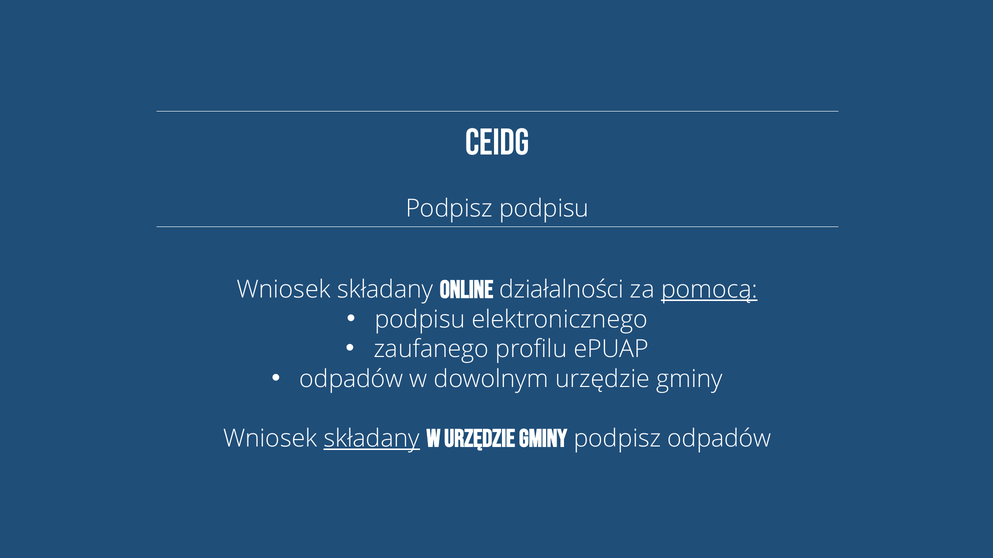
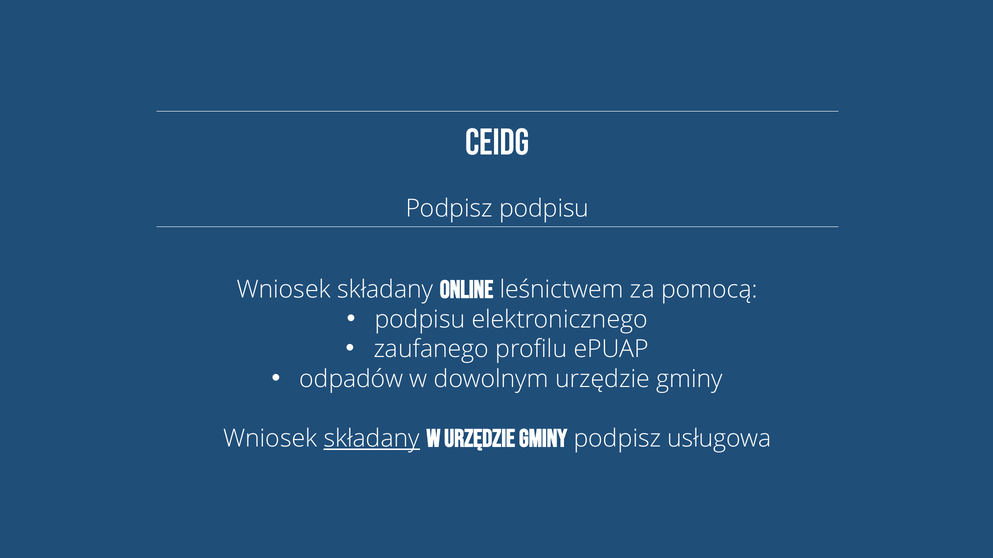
działalności: działalności -> leśnictwem (562, 290)
pomocą underline: present -> none (709, 290)
podpisz odpadów: odpadów -> usługowa (719, 439)
